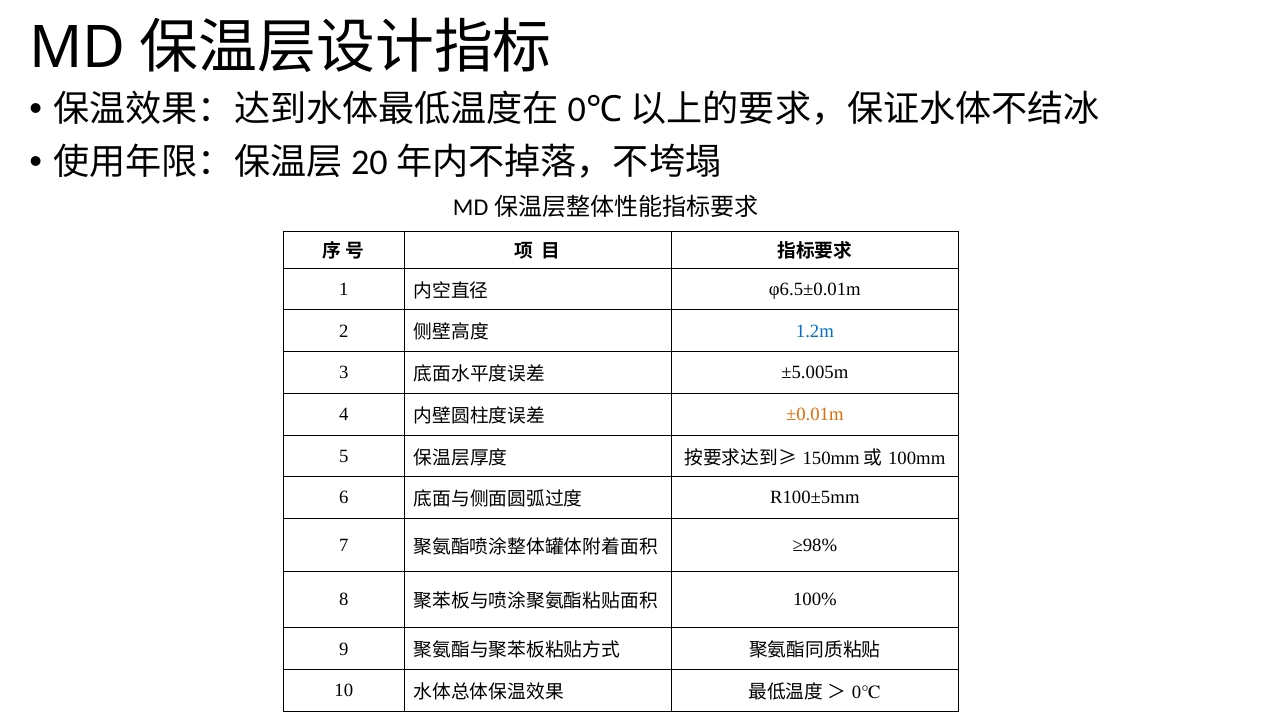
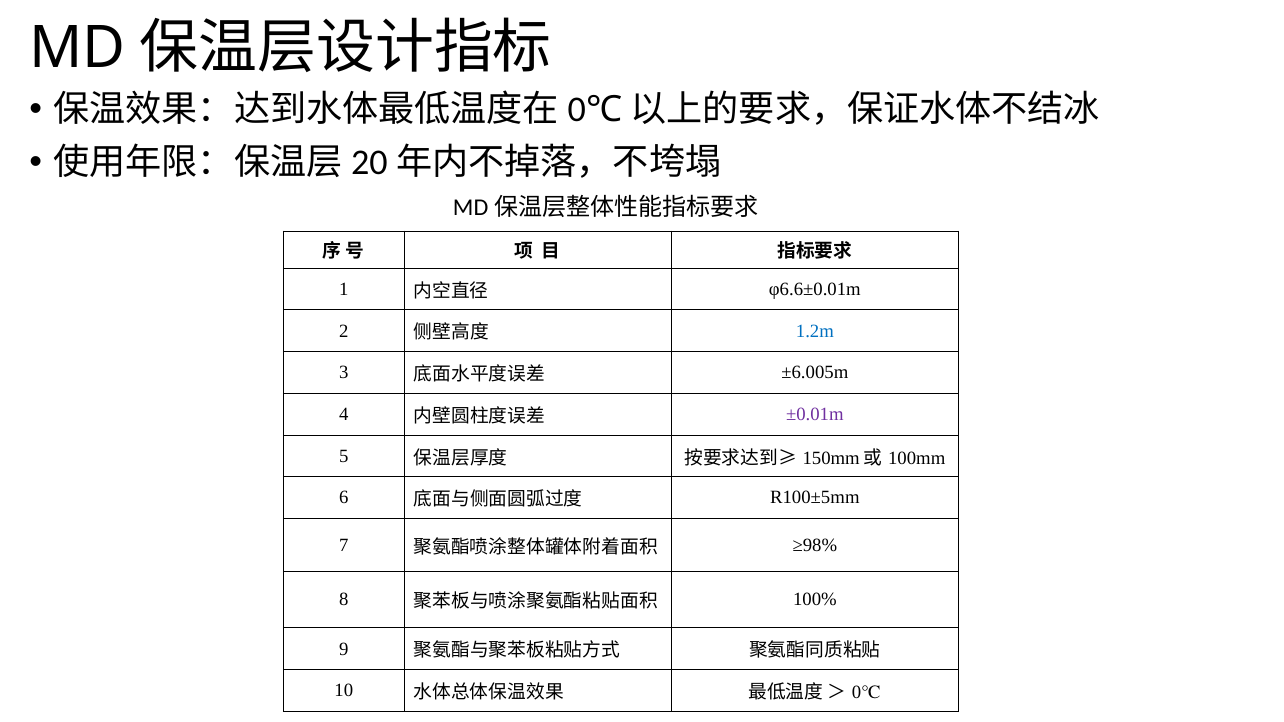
φ6.5±0.01m: φ6.5±0.01m -> φ6.6±0.01m (815, 289)
±5.005m: ±5.005m -> ±6.005m (815, 373)
±0.01m colour: orange -> purple (815, 414)
